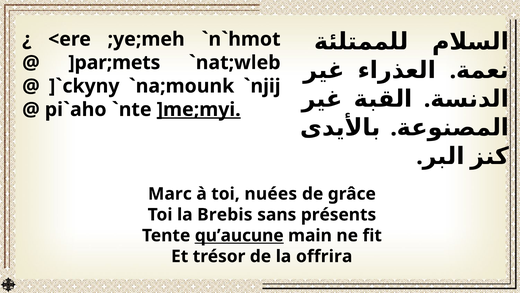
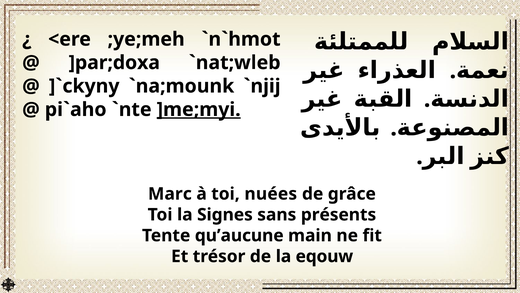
]par;mets: ]par;mets -> ]par;doxa (114, 63)
Brebis: Brebis -> Signes (225, 214)
qu’aucune underline: present -> none (239, 235)
offrira: offrira -> eqouw (324, 256)
